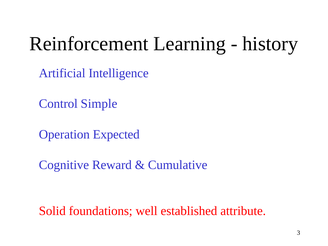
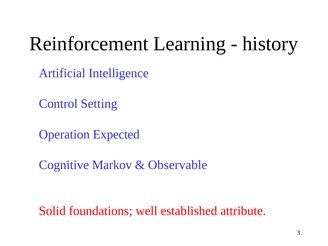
Simple: Simple -> Setting (99, 104)
Reward: Reward -> Markov (112, 165)
Cumulative: Cumulative -> Observable (178, 165)
